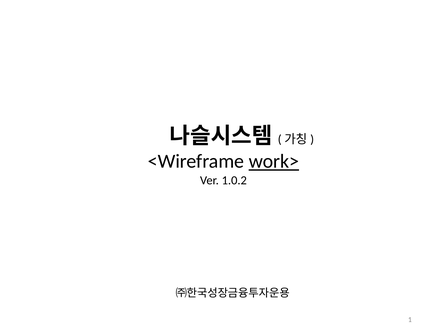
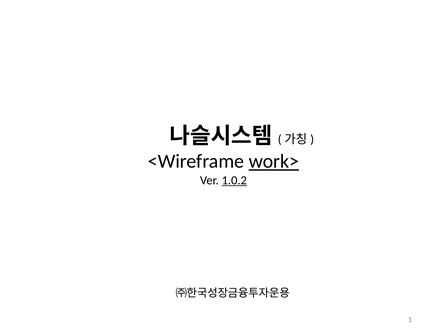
1.0.2 underline: none -> present (234, 180)
